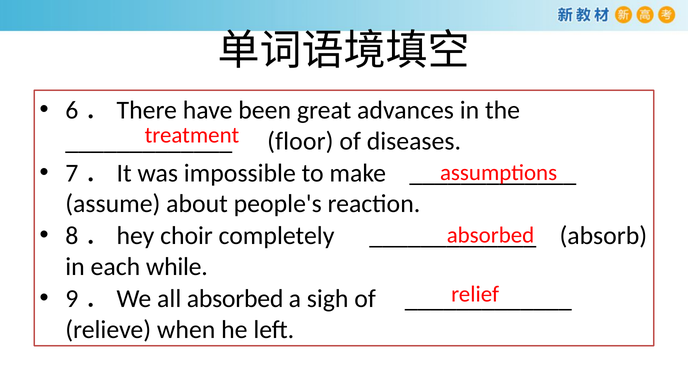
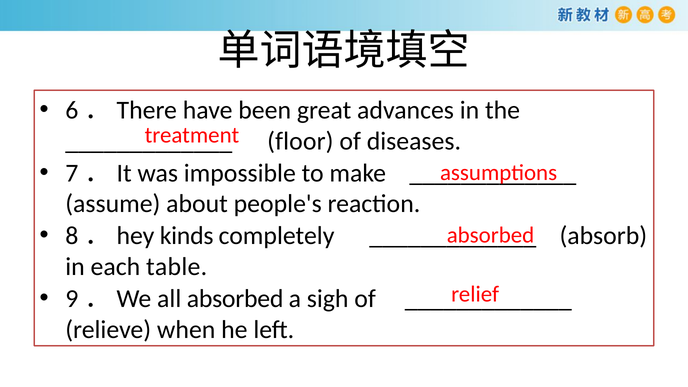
choir: choir -> kinds (187, 236)
while: while -> table (177, 267)
